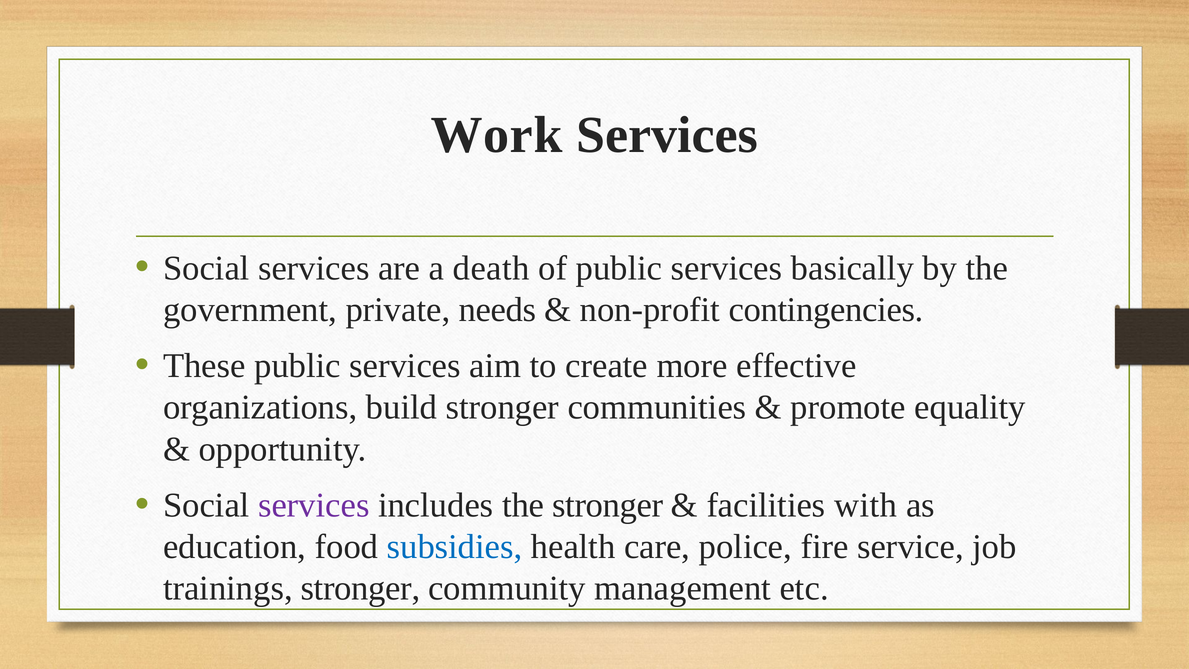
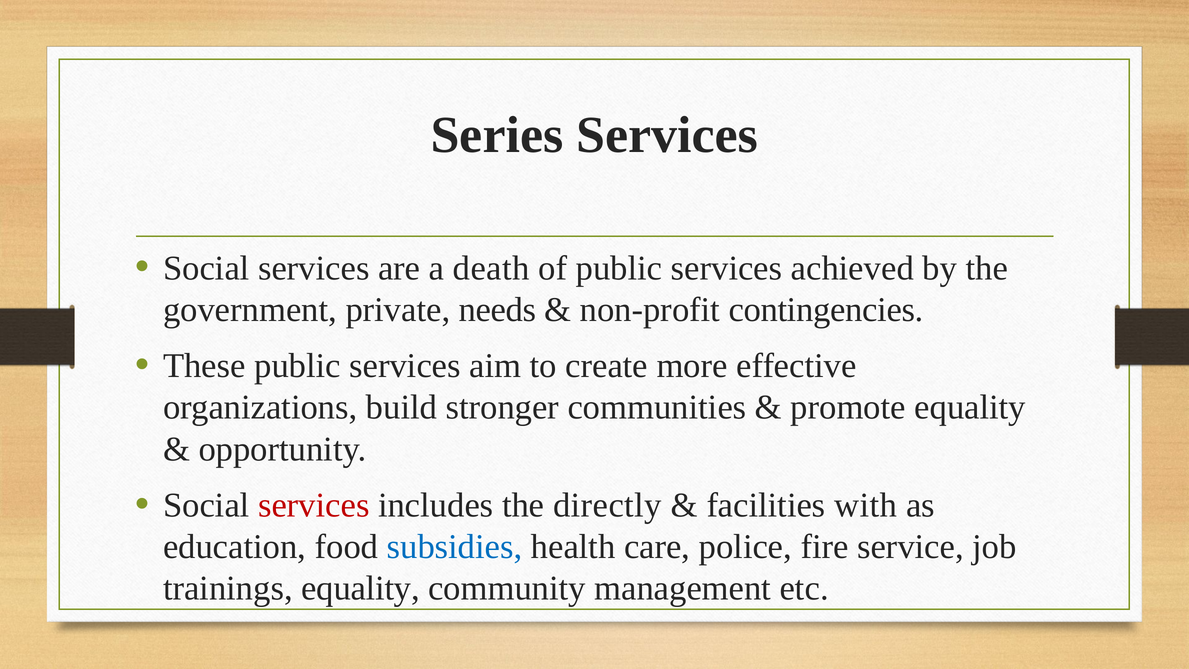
Work: Work -> Series (497, 135)
basically: basically -> achieved (852, 268)
services colour: purple -> red (314, 505)
the stronger: stronger -> directly (607, 505)
trainings stronger: stronger -> equality (360, 588)
